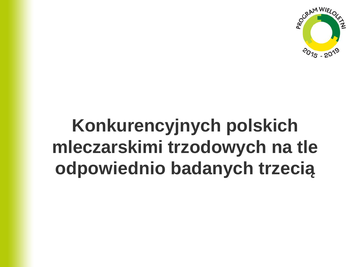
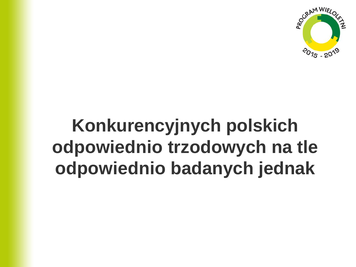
mleczarskimi: mleczarskimi -> odpowiednio (107, 147)
trzecią: trzecią -> jednak (287, 169)
